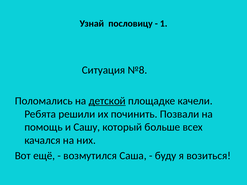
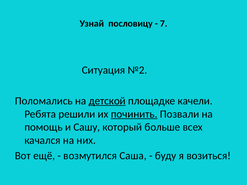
1: 1 -> 7 (164, 24)
№8: №8 -> №2 (137, 70)
починить underline: none -> present (134, 114)
